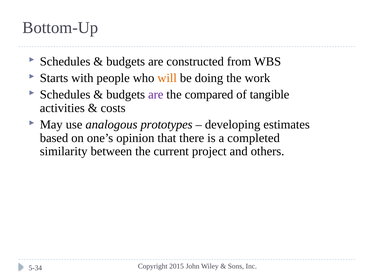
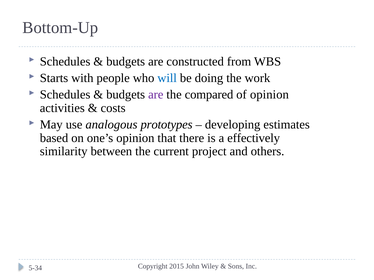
will colour: orange -> blue (167, 78)
of tangible: tangible -> opinion (269, 95)
completed: completed -> effectively (254, 138)
